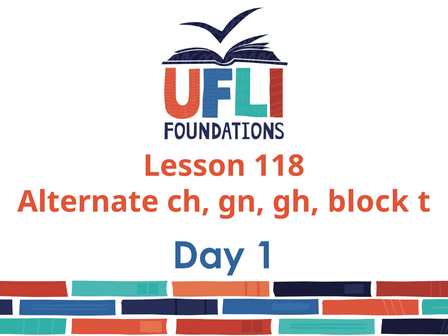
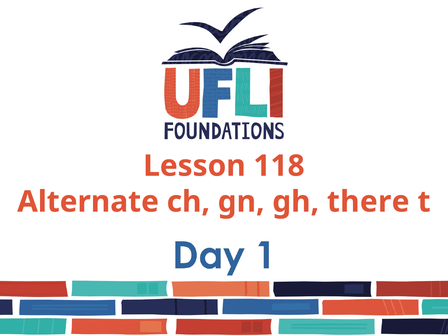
block: block -> there (368, 202)
